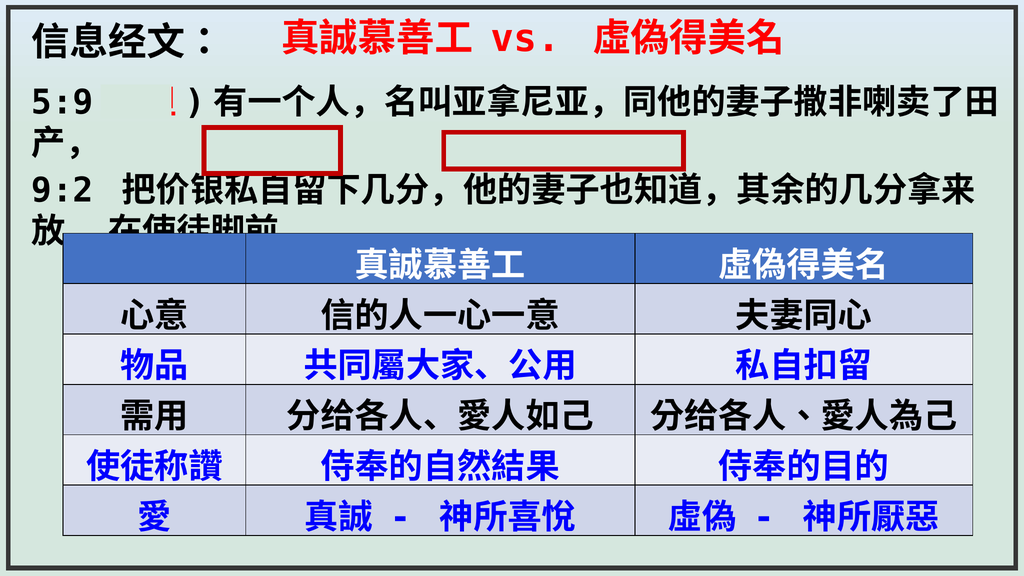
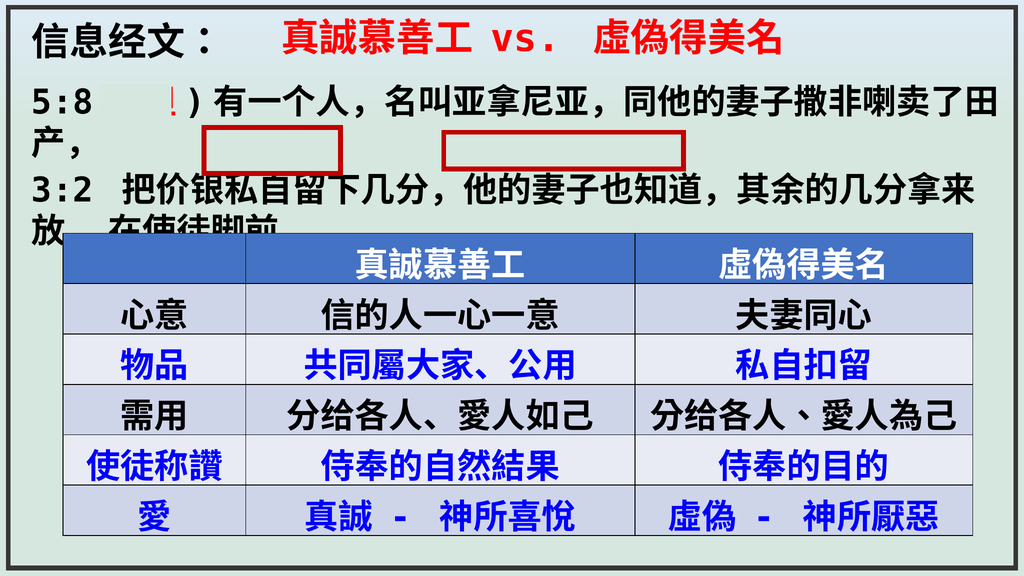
5:9: 5:9 -> 5:8 (62, 102)
9:2: 9:2 -> 3:2 (62, 191)
